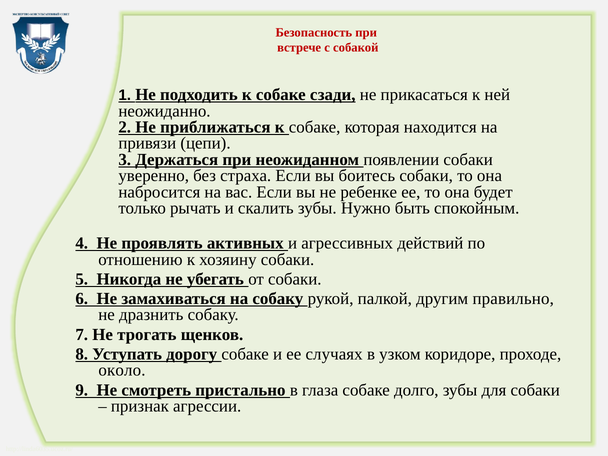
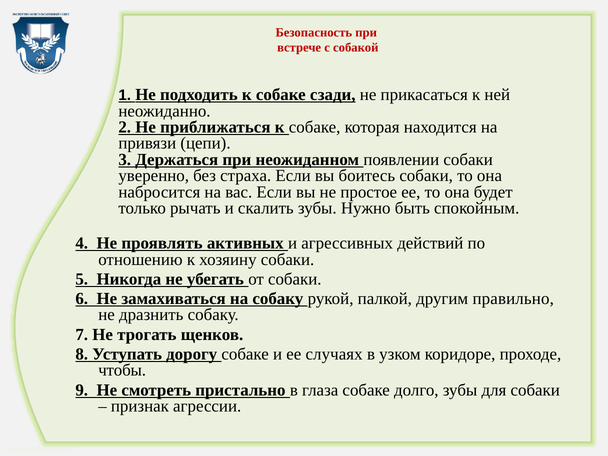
ребенке: ребенке -> простое (369, 192)
около: около -> чтобы (122, 370)
